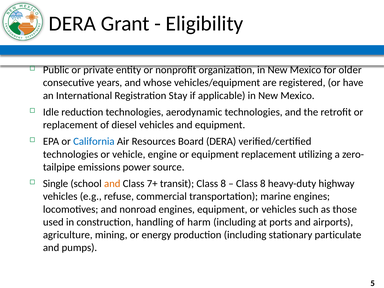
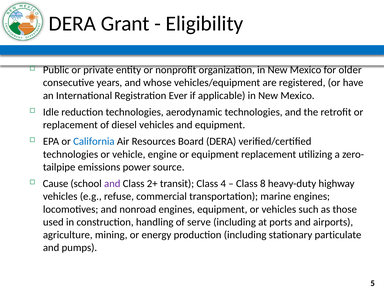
Stay: Stay -> Ever (178, 96)
Single: Single -> Cause (56, 184)
and colour: orange -> purple (112, 184)
7+: 7+ -> 2+ (152, 184)
transit Class 8: 8 -> 4 (223, 184)
harm: harm -> serve (199, 222)
